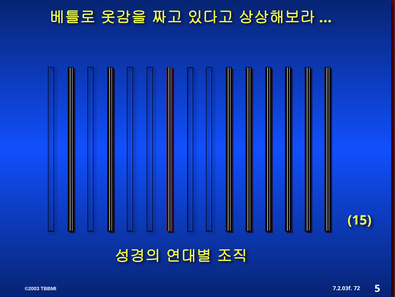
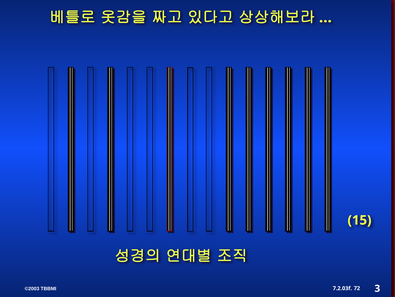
5: 5 -> 3 (377, 288)
